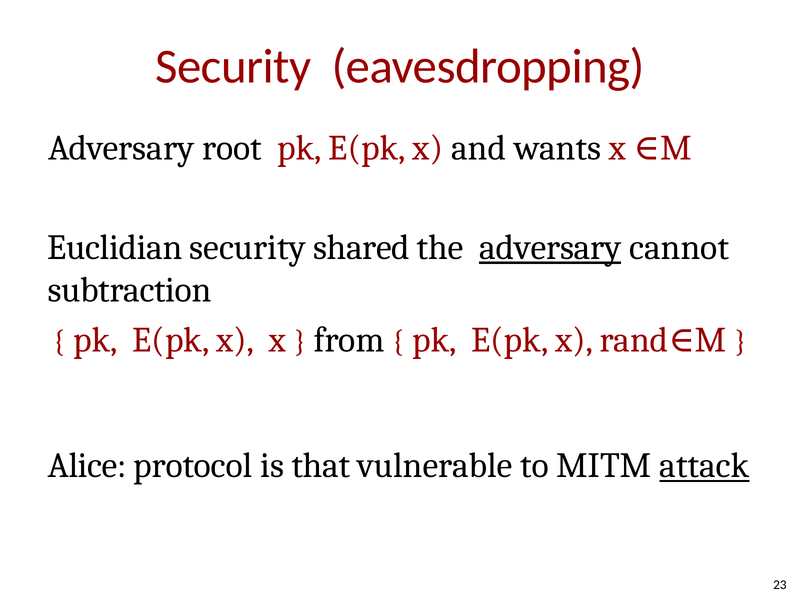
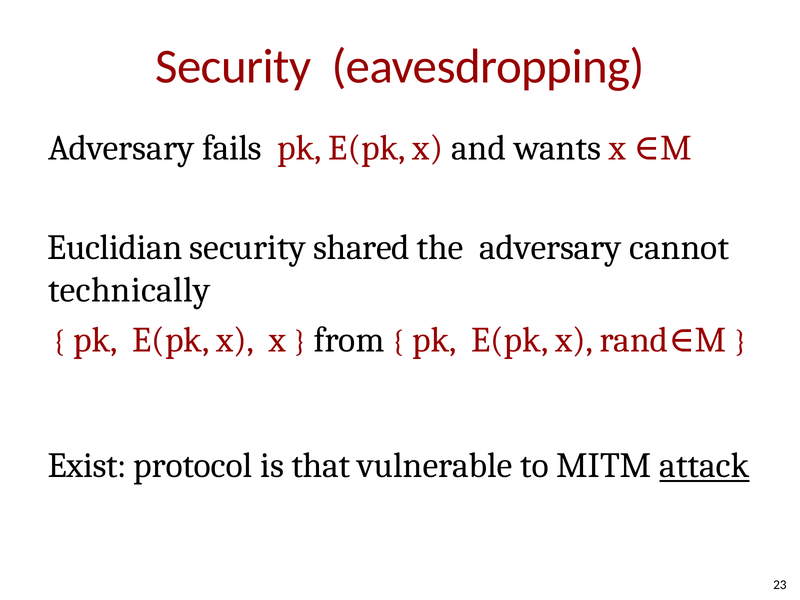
root: root -> fails (232, 148)
adversary underline: present -> none (550, 248)
subtraction: subtraction -> technically (129, 290)
Alice: Alice -> Exist (87, 466)
